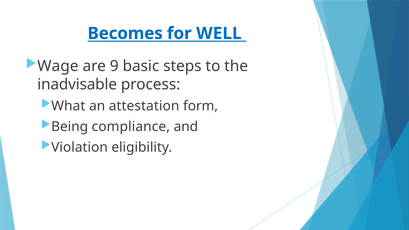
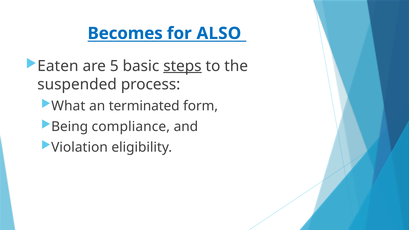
WELL: WELL -> ALSO (219, 33)
Wage: Wage -> Eaten (58, 66)
9: 9 -> 5 (114, 66)
steps underline: none -> present (182, 66)
inadvisable: inadvisable -> suspended (77, 84)
attestation: attestation -> terminated (144, 106)
